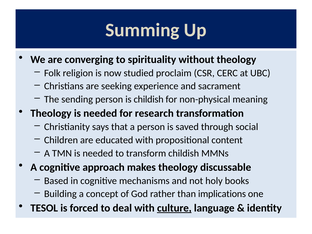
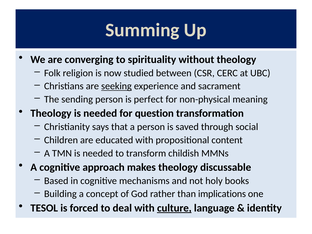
proclaim: proclaim -> between (174, 73)
seeking underline: none -> present (116, 86)
is childish: childish -> perfect (149, 99)
research: research -> question (154, 113)
